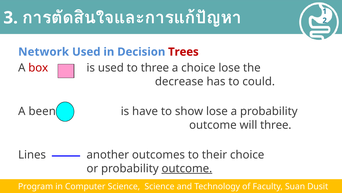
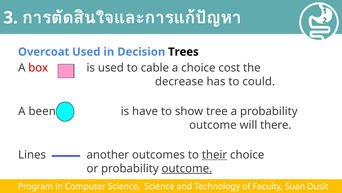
Network: Network -> Overcoat (44, 52)
Trees colour: red -> black (183, 52)
to three: three -> cable (155, 68)
choice lose: lose -> cost (229, 68)
show lose: lose -> tree (217, 111)
will three: three -> there (276, 125)
their underline: none -> present (214, 154)
